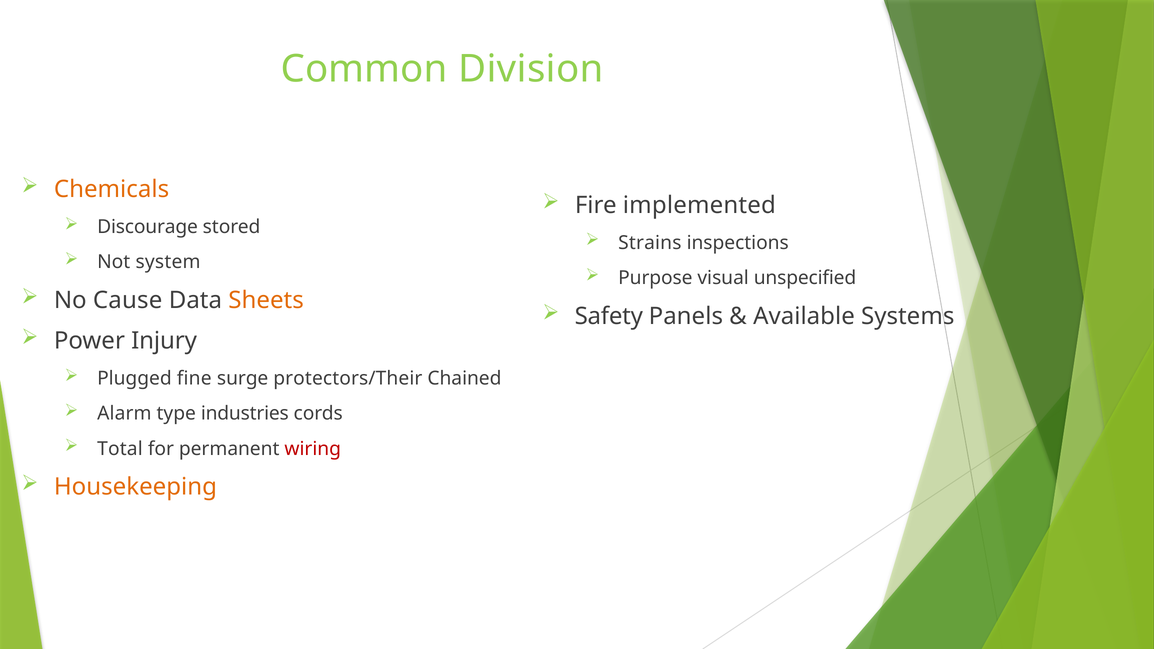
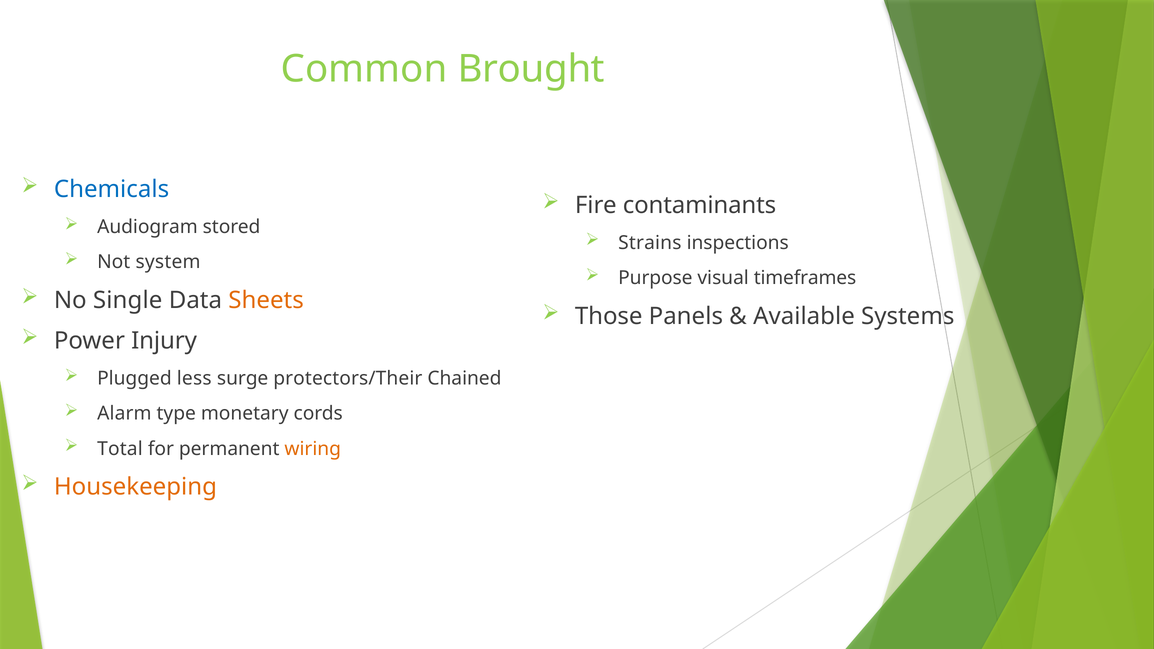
Division: Division -> Brought (531, 69)
Chemicals colour: orange -> blue (112, 189)
implemented: implemented -> contaminants (700, 205)
Discourage: Discourage -> Audiogram (147, 227)
unspecified: unspecified -> timeframes (805, 278)
Cause: Cause -> Single (128, 300)
Safety: Safety -> Those (609, 316)
fine: fine -> less (194, 379)
industries: industries -> monetary (245, 414)
wiring colour: red -> orange (313, 449)
